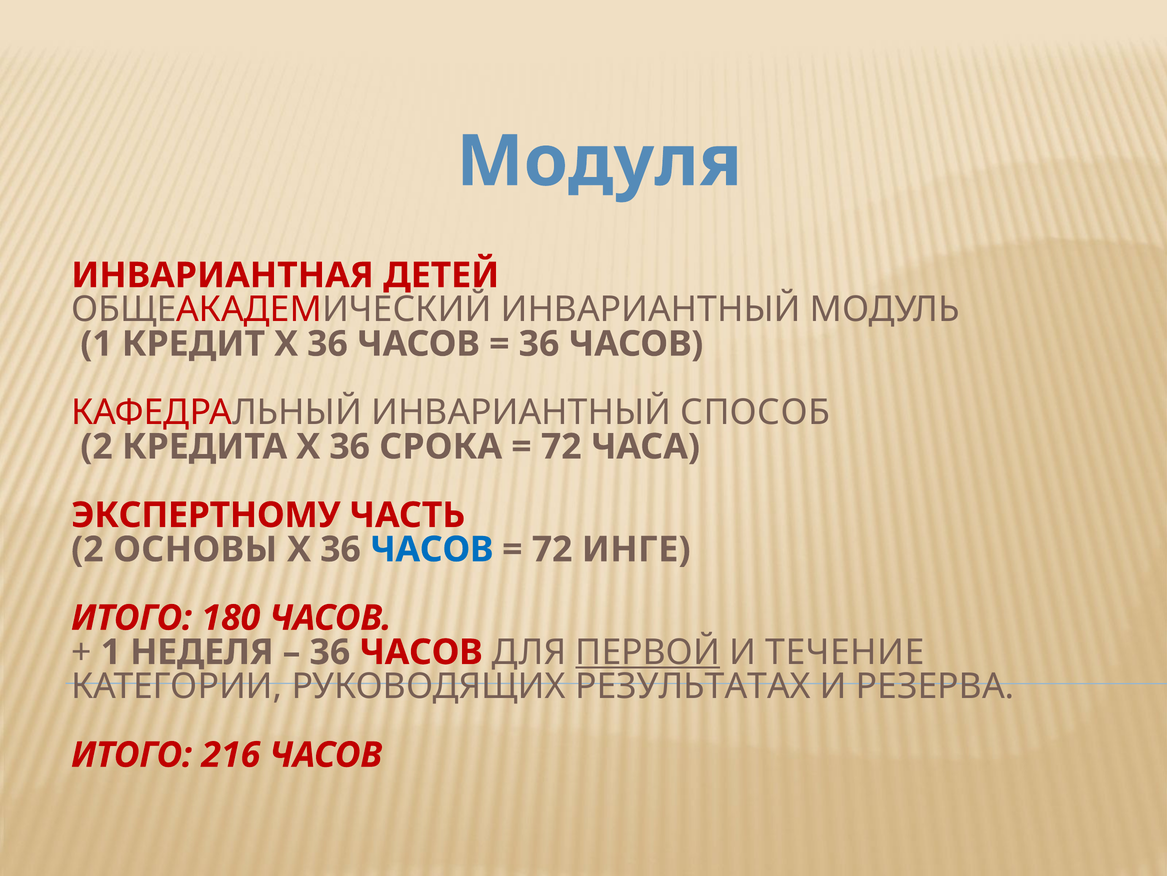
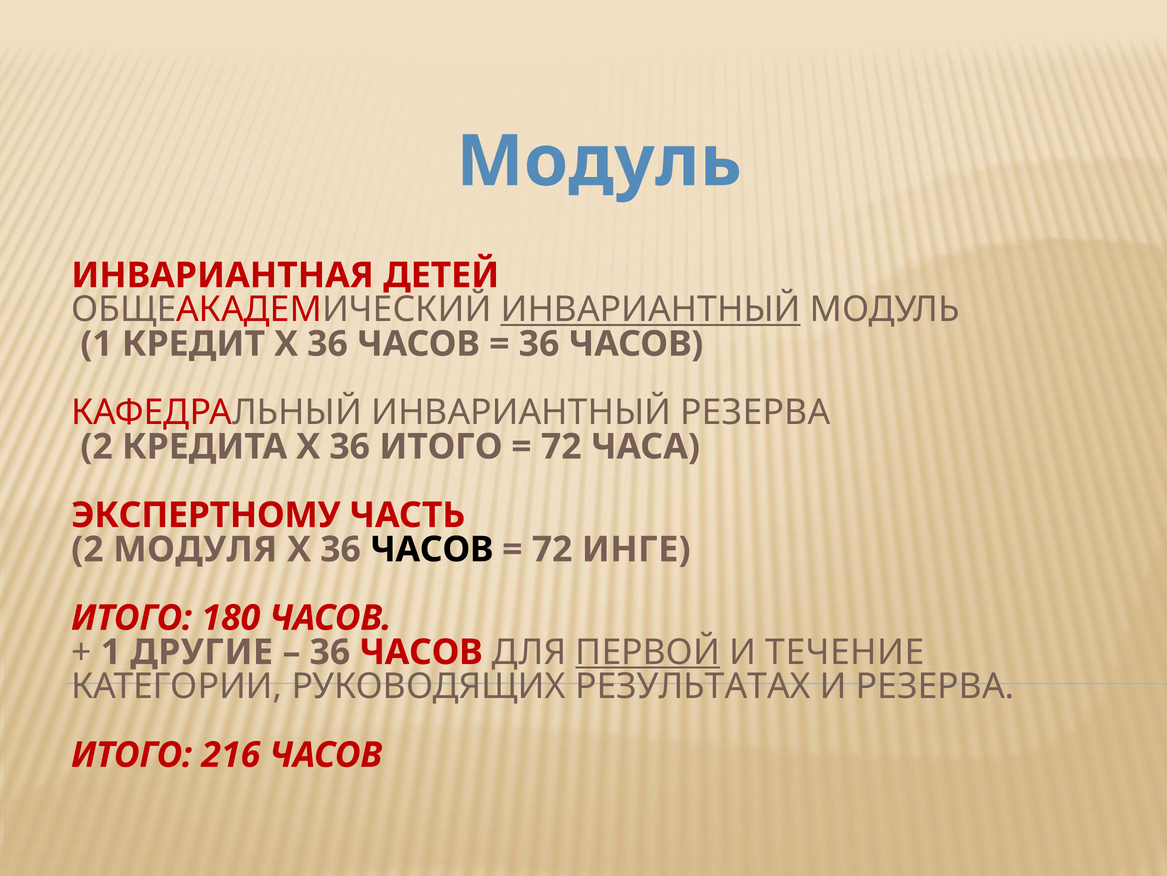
Модуля: Модуля -> Модуль (599, 161)
ИНВАРИАНТНЫЙ underline: none -> present (651, 309)
ИНВАРИАНТНЫЙ СПОСОБ: СПОСОБ -> РЕЗЕРВА (755, 412)
36 СРОКА: СРОКА -> ИТОГО (441, 446)
ОСНОВЫ: ОСНОВЫ -> МОДУЛЯ (195, 549)
ЧАСОВ colour: blue -> black (432, 549)
НЕДЕЛЯ: НЕДЕЛЯ -> ДРУГИЕ (202, 652)
